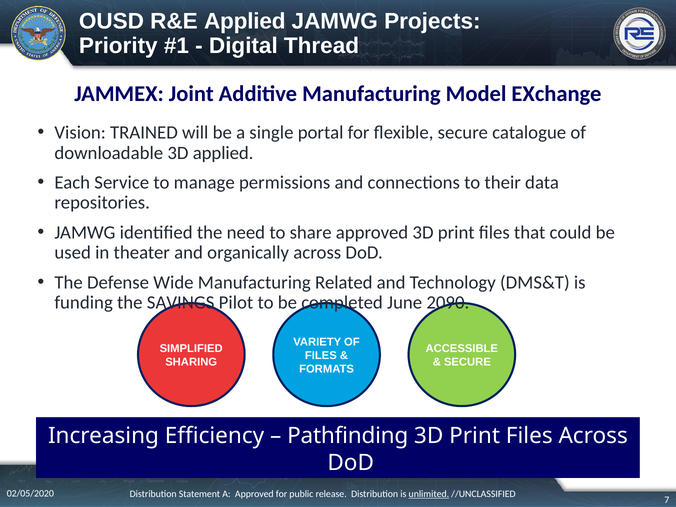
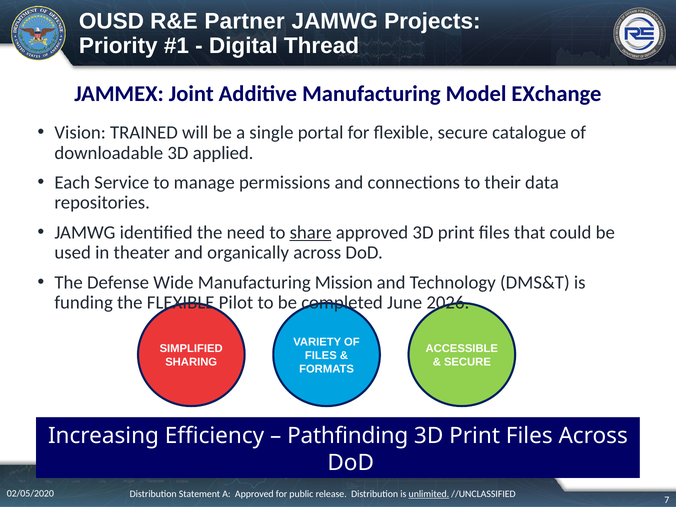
R&E Applied: Applied -> Partner (245, 21)
share underline: none -> present (311, 232)
Related: Related -> Mission (344, 282)
the SAVINGS: SAVINGS -> FLEXIBLE (181, 303)
2090: 2090 -> 2026 (448, 303)
